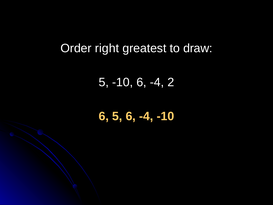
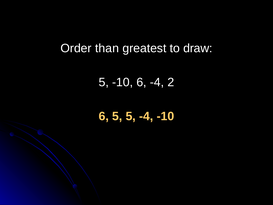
right: right -> than (107, 48)
5 6: 6 -> 5 (131, 116)
